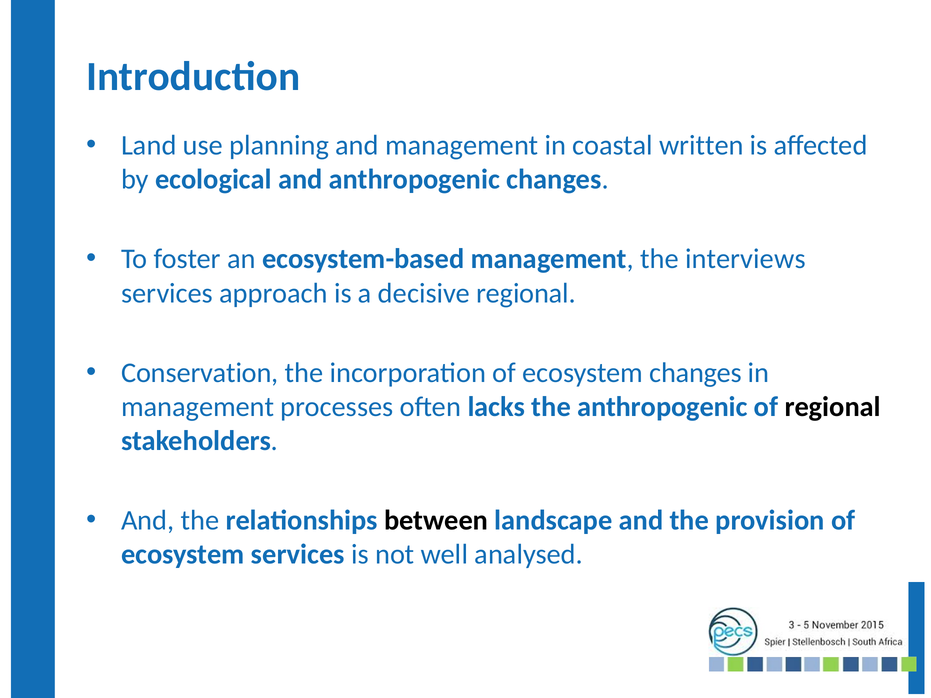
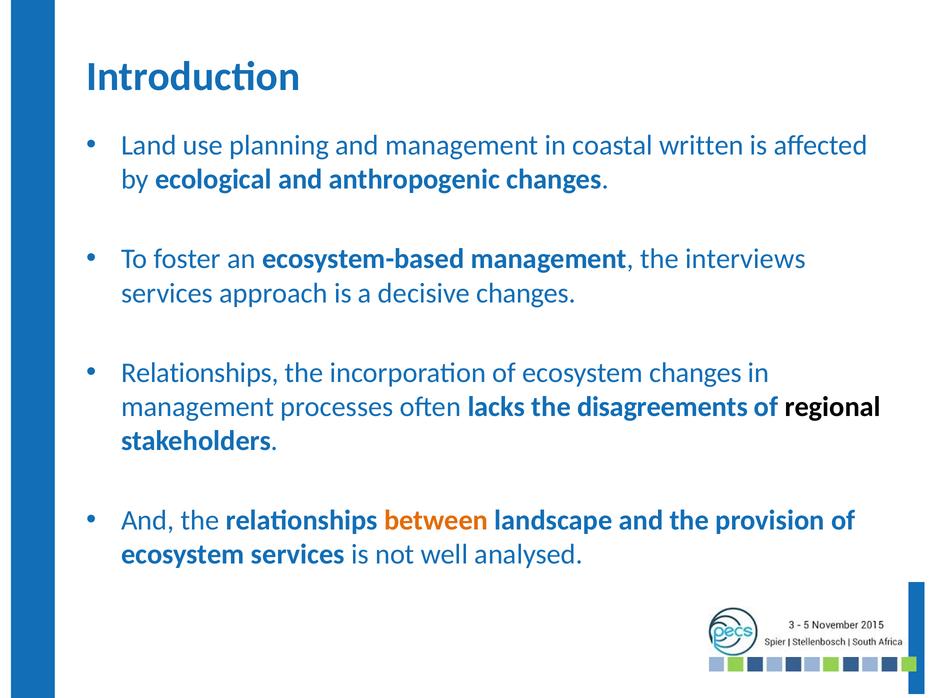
decisive regional: regional -> changes (526, 293)
Conservation: Conservation -> Relationships (200, 373)
the anthropogenic: anthropogenic -> disagreements (662, 407)
between colour: black -> orange (436, 520)
